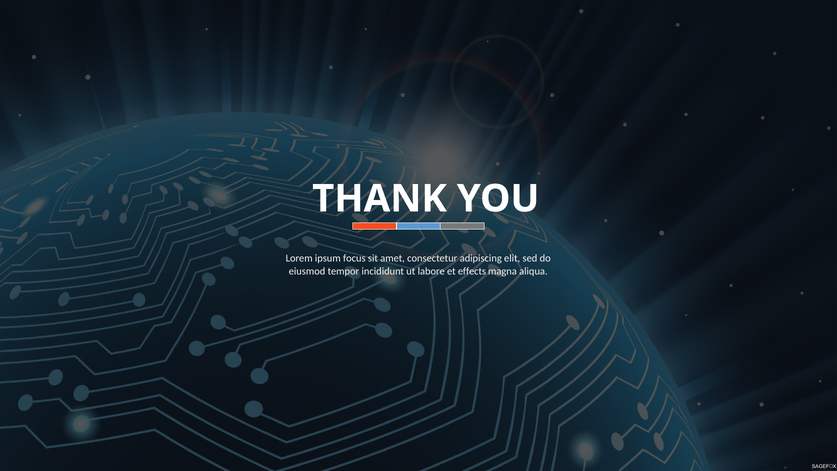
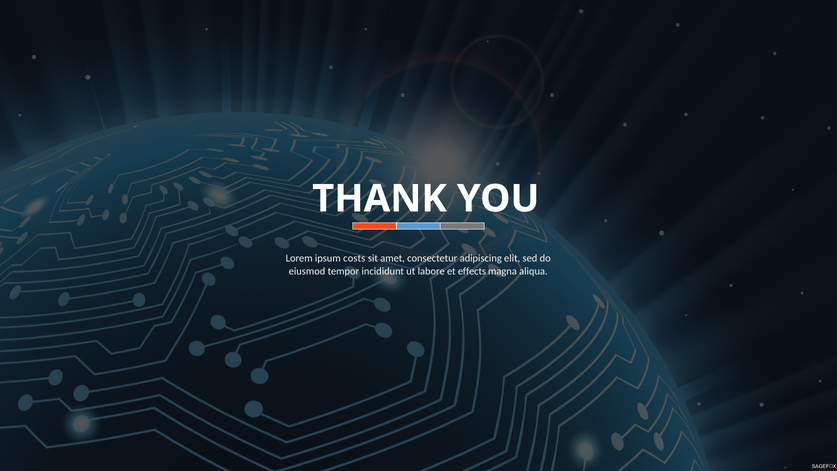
focus: focus -> costs (354, 258)
